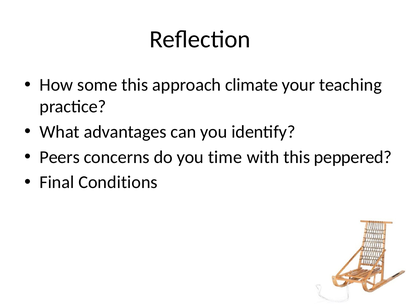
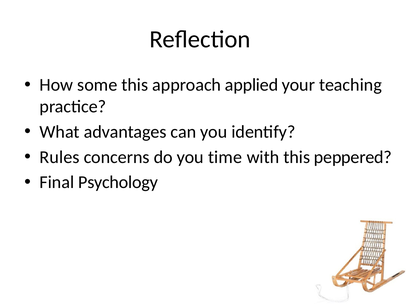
climate: climate -> applied (252, 85)
Peers: Peers -> Rules (60, 157)
Conditions: Conditions -> Psychology (118, 183)
